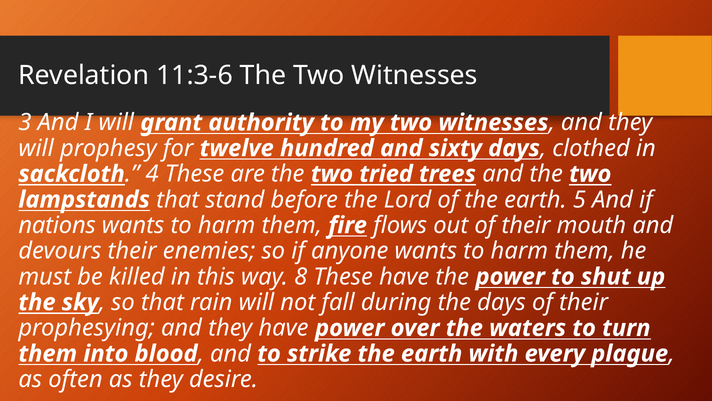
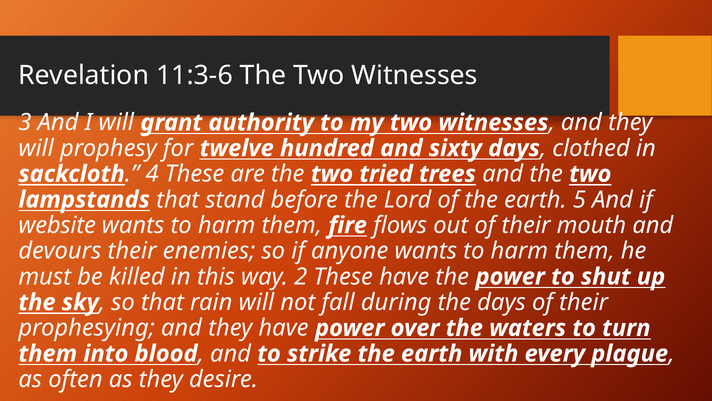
nations: nations -> website (57, 225)
8: 8 -> 2 (301, 276)
